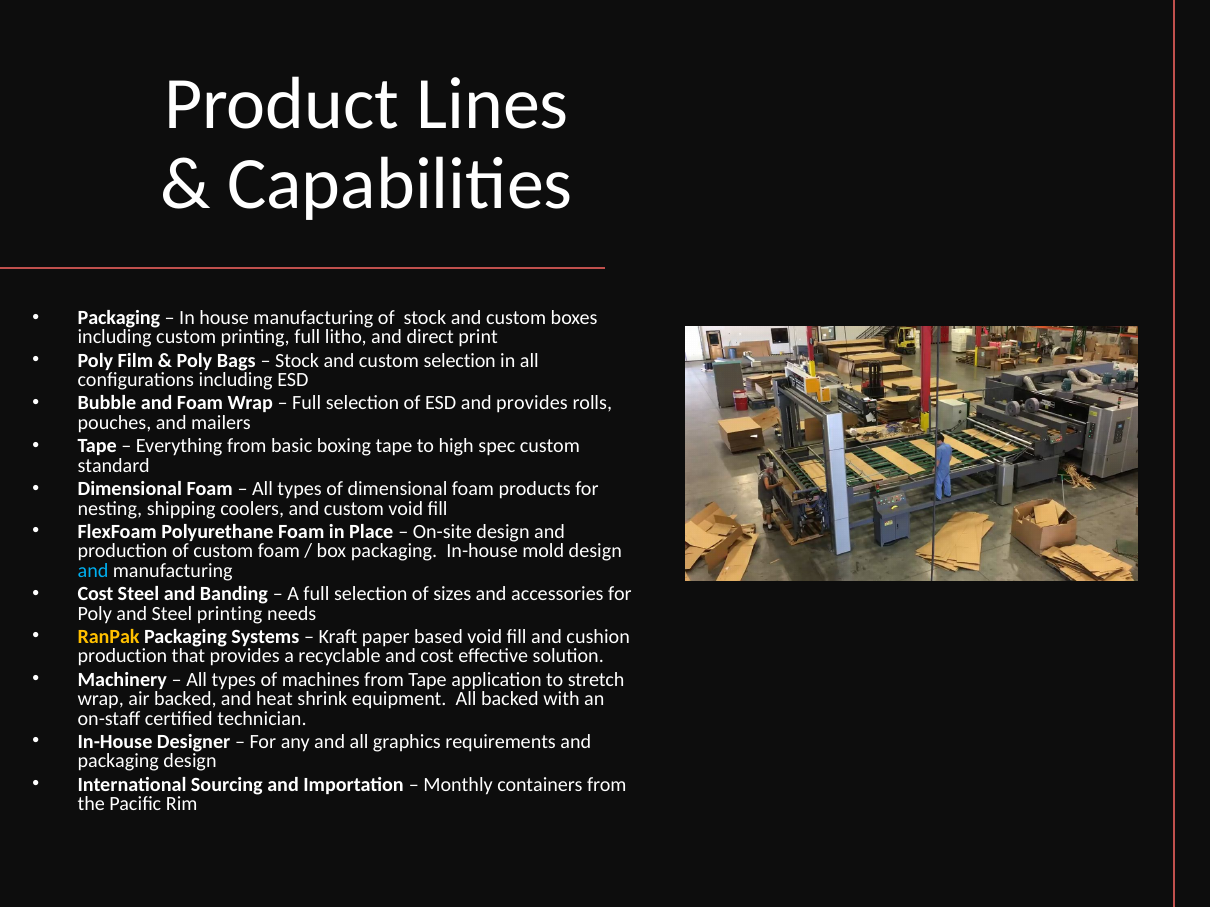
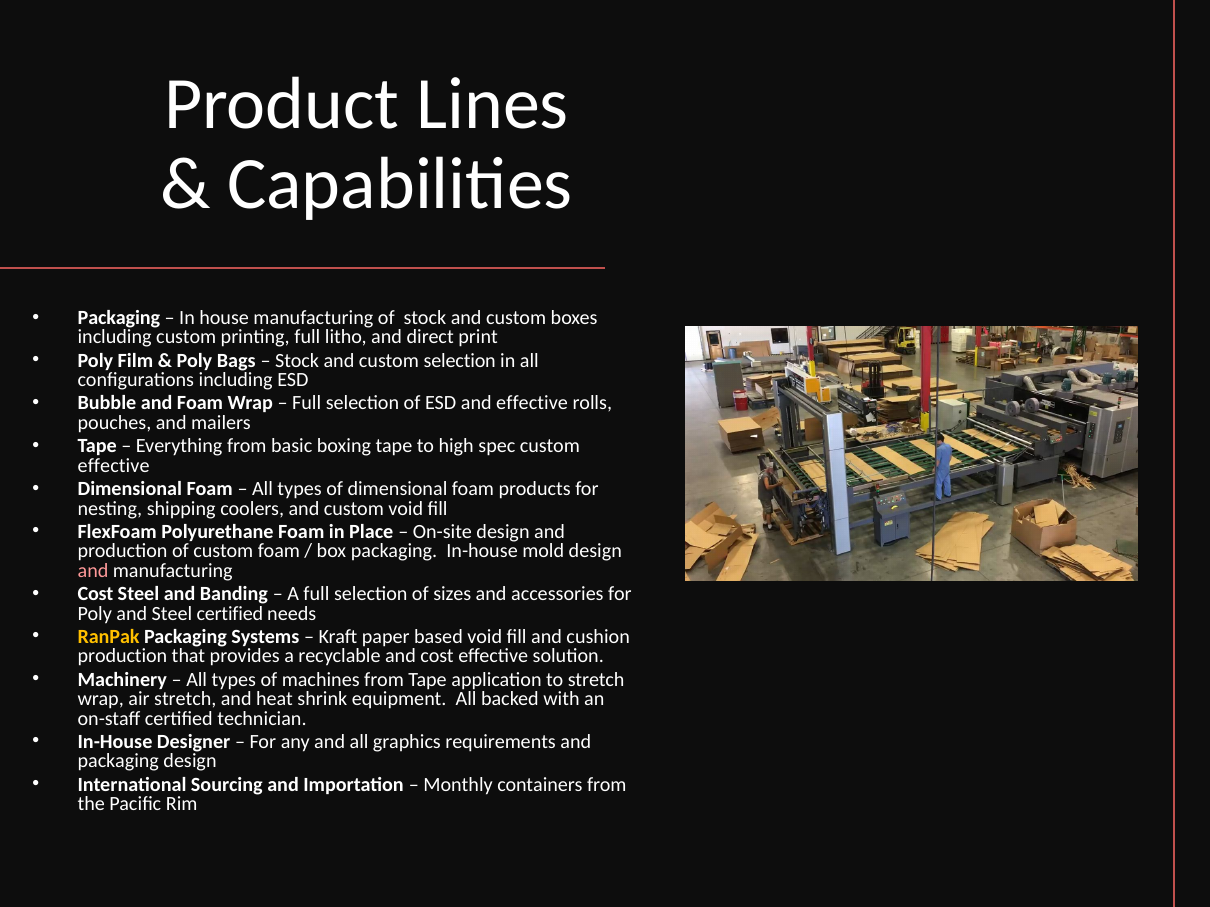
and provides: provides -> effective (532, 404)
standard: standard -> effective (114, 466)
and colour: light blue -> pink (93, 571)
Steel printing: printing -> certified (230, 614)
air backed: backed -> stretch (185, 699)
